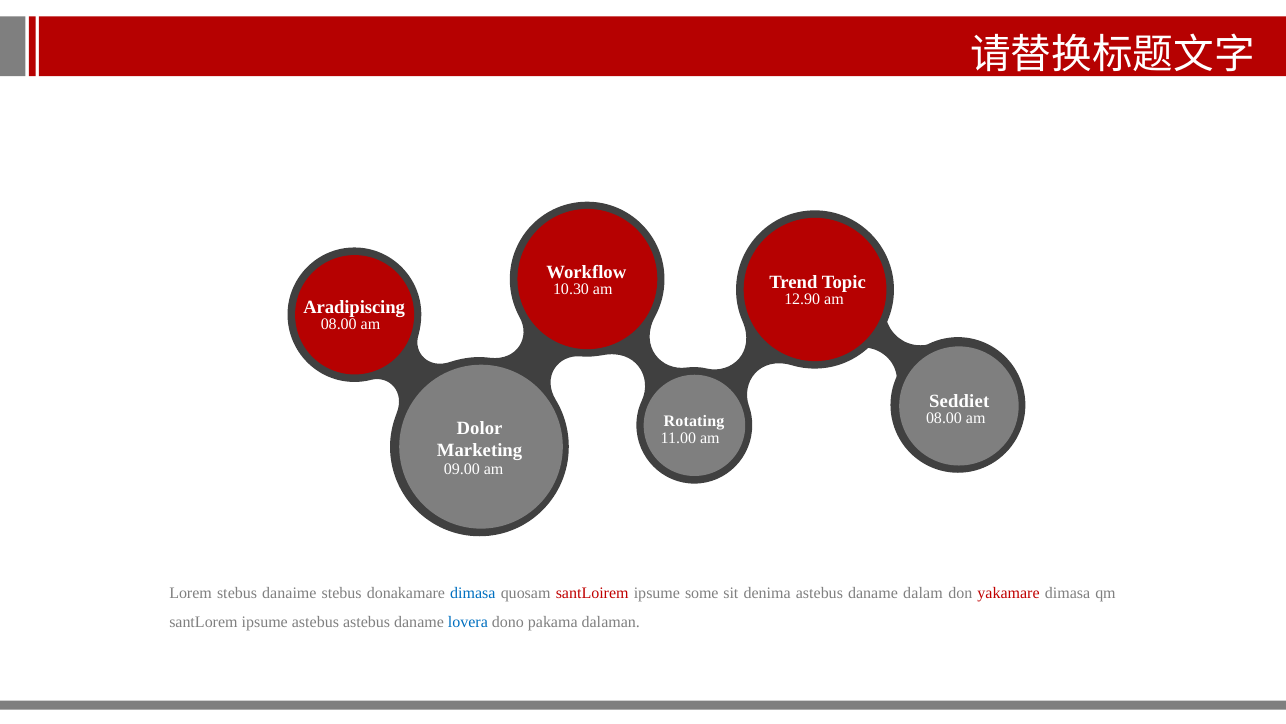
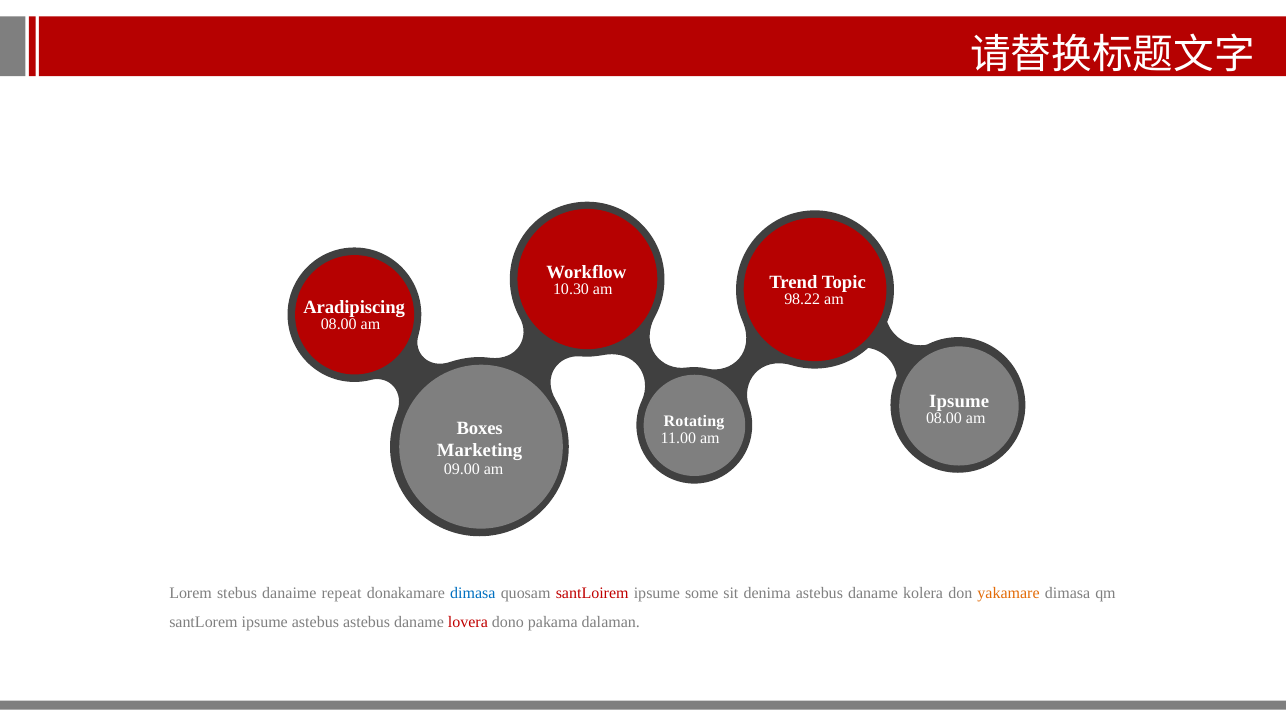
12.90: 12.90 -> 98.22 (802, 299)
Seddiet: Seddiet -> Ipsume (959, 401)
Dolor: Dolor -> Boxes (480, 428)
danaime stebus: stebus -> repeat (342, 592)
dalam: dalam -> kolera (923, 592)
yakamare colour: red -> orange (1009, 592)
lovera colour: blue -> red (468, 621)
